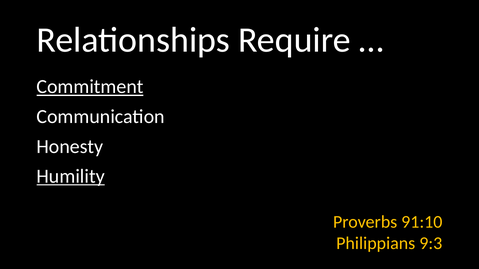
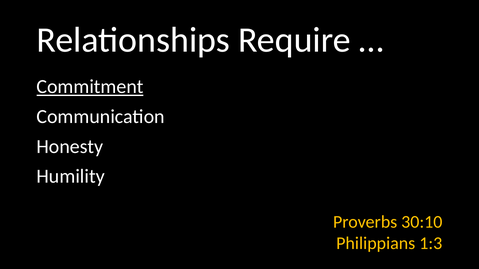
Humility underline: present -> none (71, 177)
91:10: 91:10 -> 30:10 (422, 222)
9:3: 9:3 -> 1:3 (431, 244)
